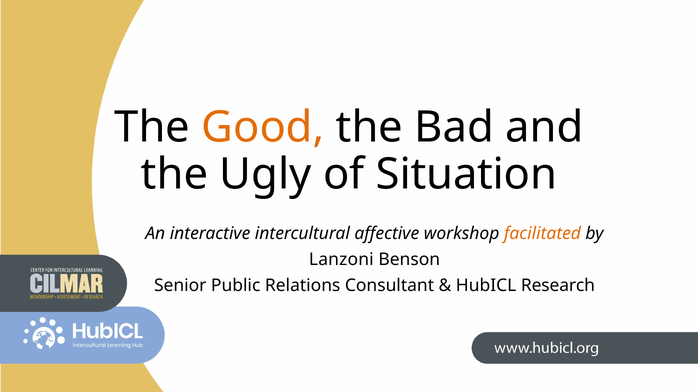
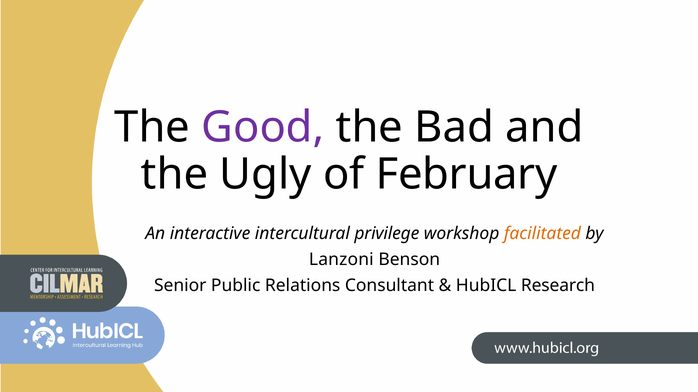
Good colour: orange -> purple (263, 127)
Situation: Situation -> February (467, 174)
affective: affective -> privilege (387, 234)
